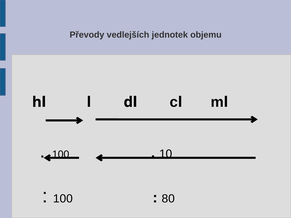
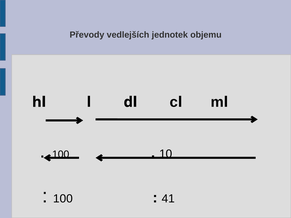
80: 80 -> 41 (168, 199)
